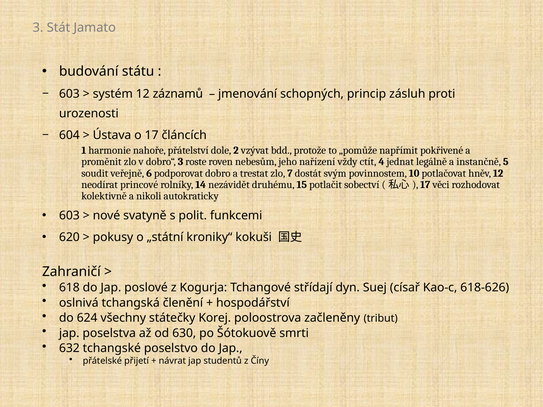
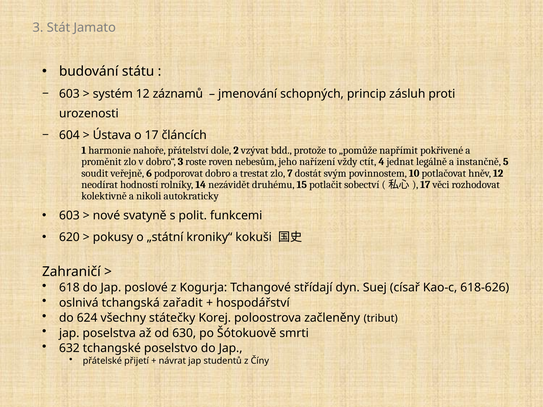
princové: princové -> hodností (139, 185)
členění: členění -> zařadit (183, 303)
